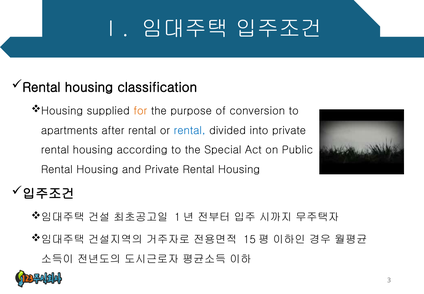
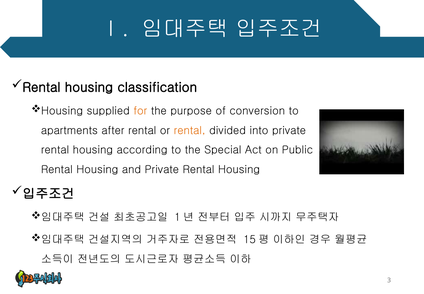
rental colour: blue -> orange (190, 130)
